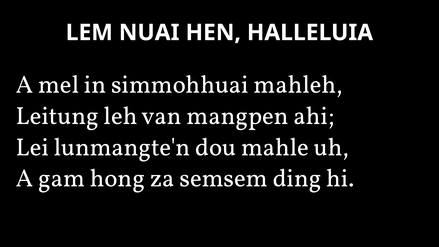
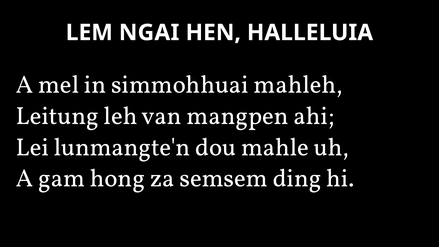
NUAI: NUAI -> NGAI (149, 33)
